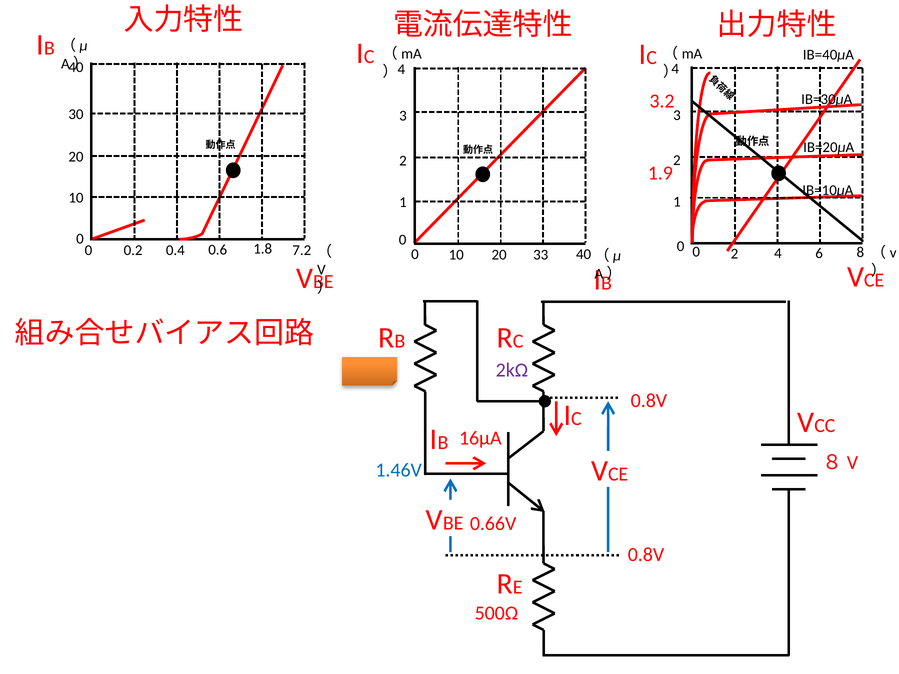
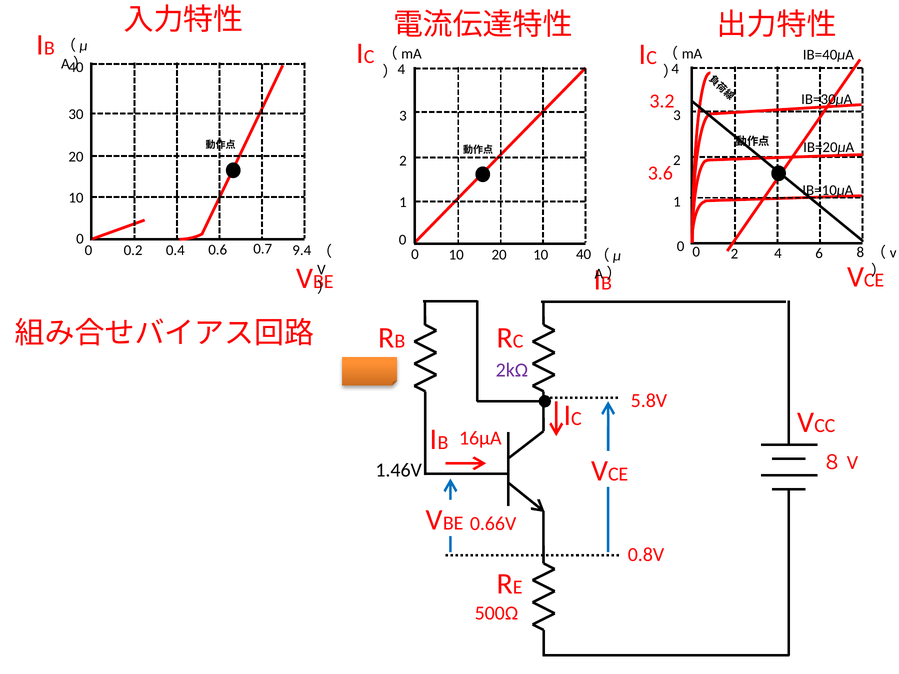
1.9: 1.9 -> 3.6 (660, 173)
1.8: 1.8 -> 0.7 (263, 249)
7.2: 7.2 -> 9.4 (302, 250)
20 33: 33 -> 10 (541, 255)
0.8V: 0.8V -> 5.8V (649, 401)
1.46V colour: blue -> black (399, 470)
